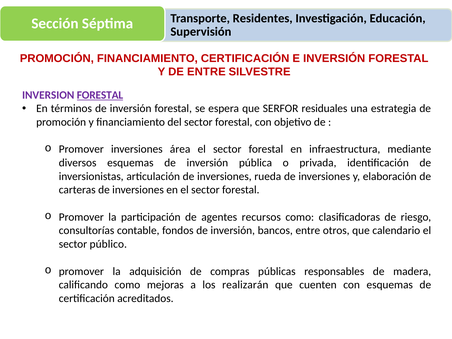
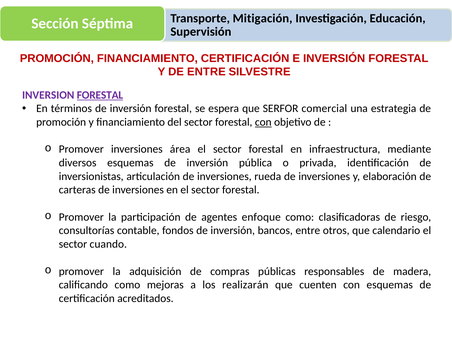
Residentes: Residentes -> Mitigación (263, 18)
residuales: residuales -> comercial (324, 109)
con underline: none -> present (263, 122)
recursos: recursos -> enfoque (261, 217)
público: público -> cuando (108, 244)
